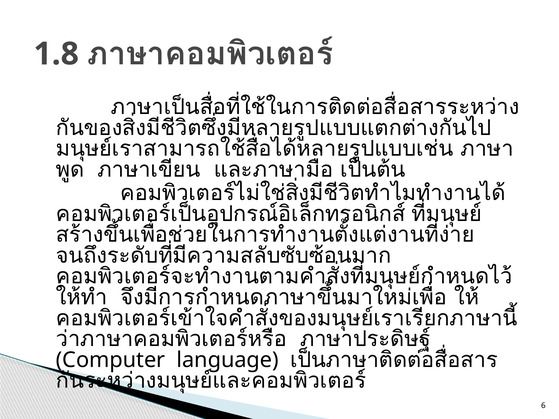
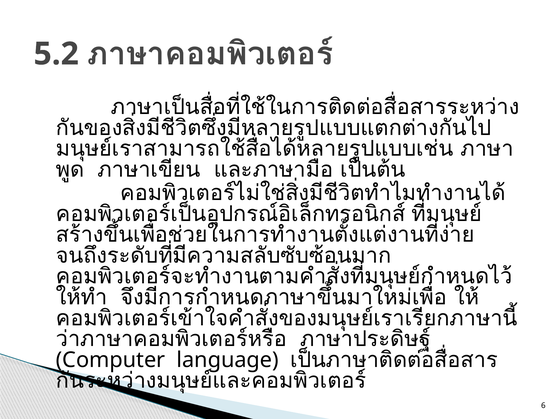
1.8: 1.8 -> 5.2 (56, 54)
